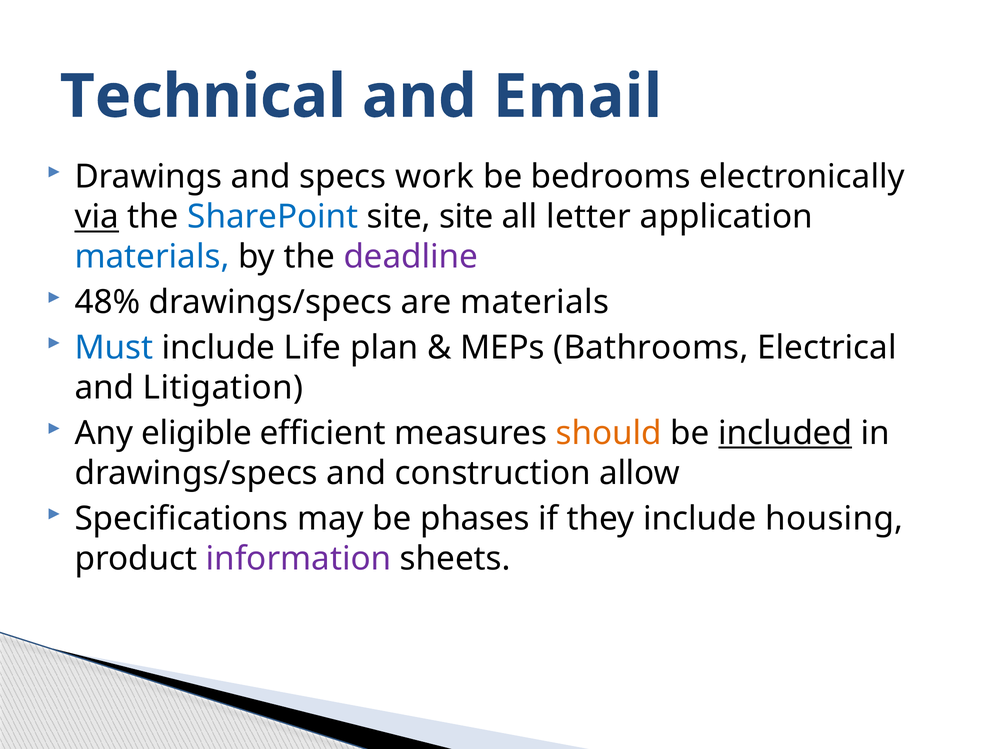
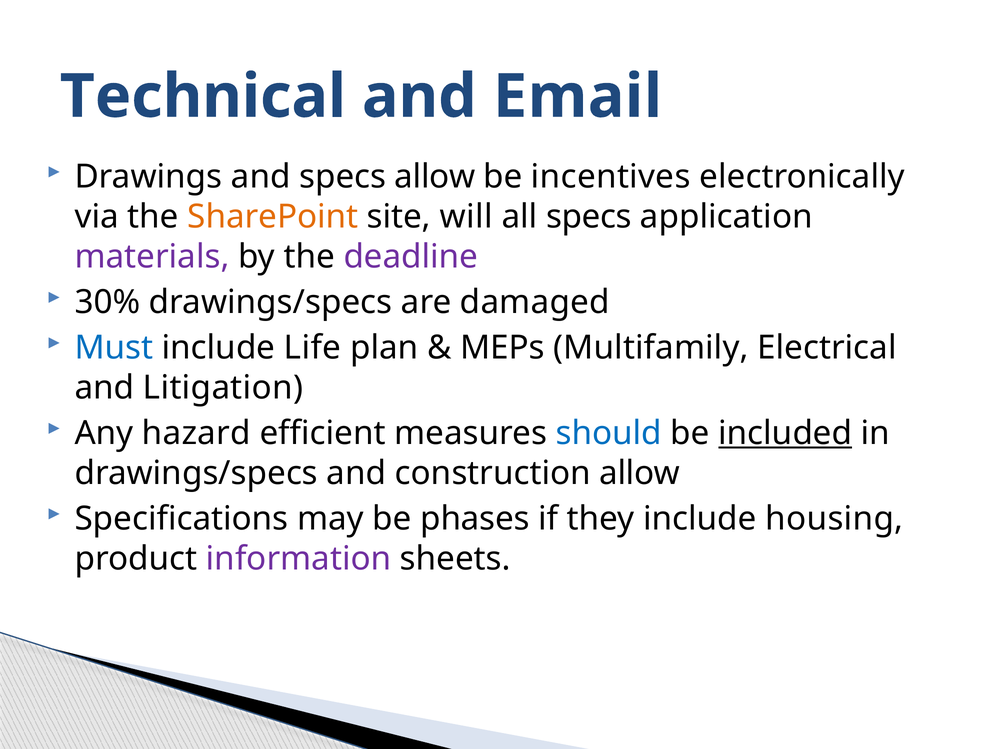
specs work: work -> allow (435, 177)
bedrooms: bedrooms -> incentives (611, 177)
via underline: present -> none (97, 217)
SharePoint colour: blue -> orange (273, 217)
site site: site -> will (466, 217)
all letter: letter -> specs (589, 217)
materials colour: blue -> purple (152, 257)
48%: 48% -> 30% (107, 302)
are materials: materials -> damaged (535, 302)
Bathrooms: Bathrooms -> Multifamily (651, 348)
eligible: eligible -> hazard (196, 433)
should colour: orange -> blue (609, 433)
